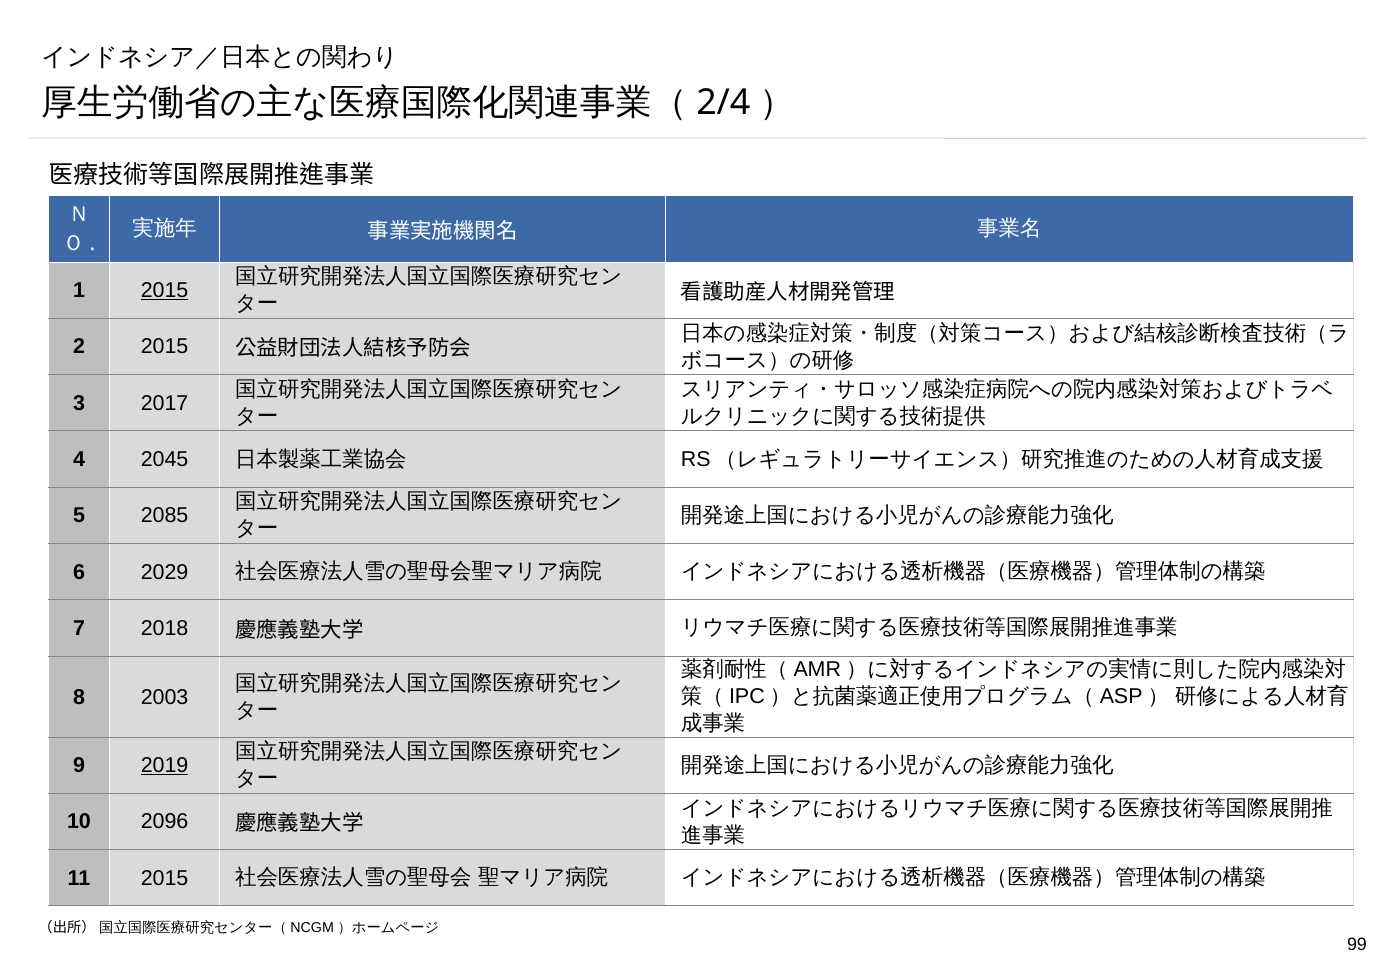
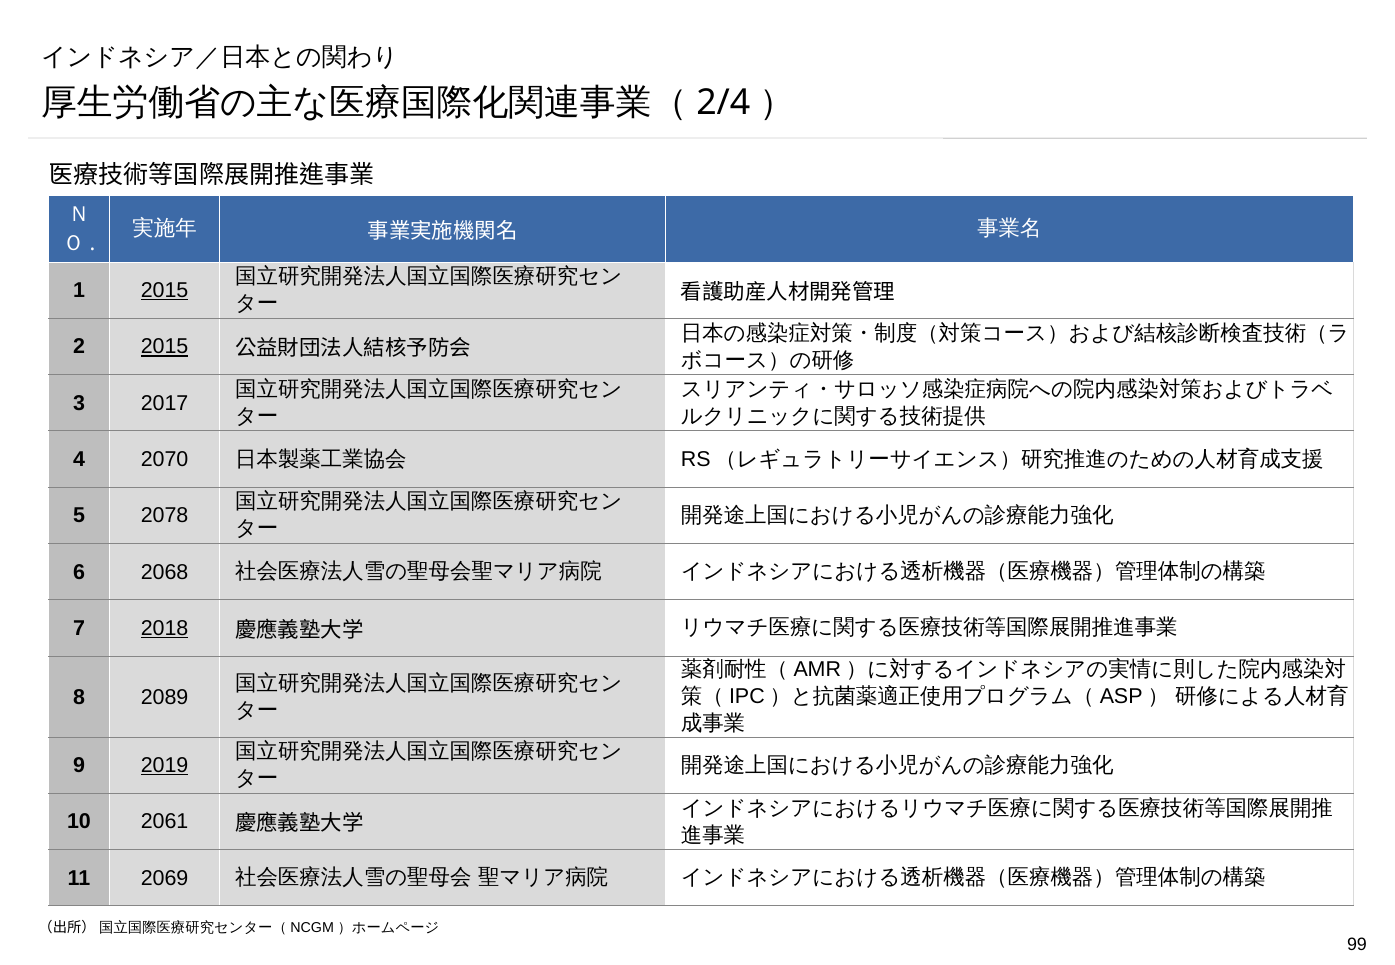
2015 underline: none -> present (165, 347)
2045: 2045 -> 2070 (165, 460)
2085: 2085 -> 2078 (165, 516)
2029: 2029 -> 2068 (165, 572)
2018 underline: none -> present (165, 629)
2003: 2003 -> 2089 (165, 697)
2096: 2096 -> 2061 (165, 823)
11 2015: 2015 -> 2069 (165, 879)
